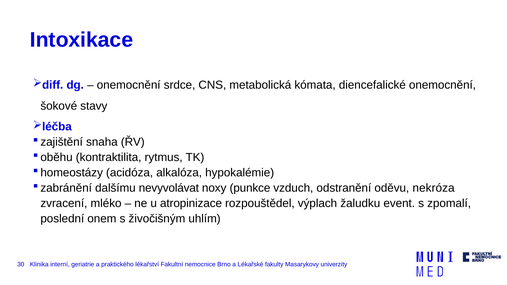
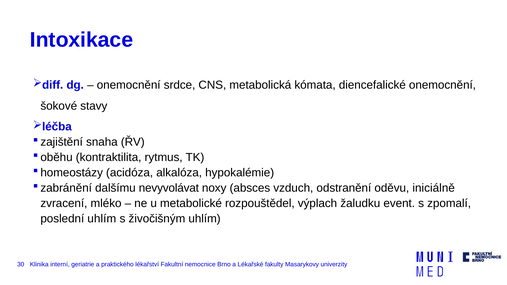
punkce: punkce -> absces (250, 188)
nekróza: nekróza -> iniciálně (434, 188)
atropinizace: atropinizace -> metabolické (191, 204)
poslední onem: onem -> uhlím (102, 219)
